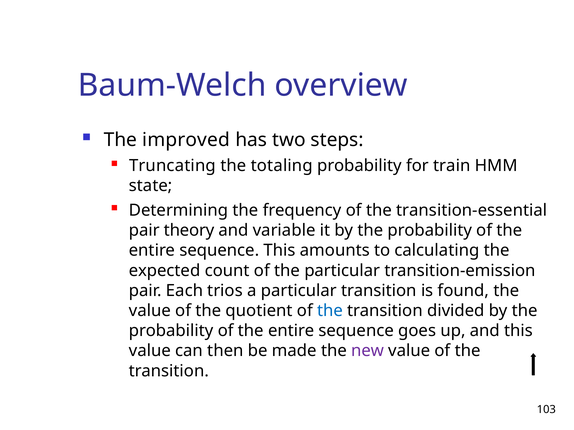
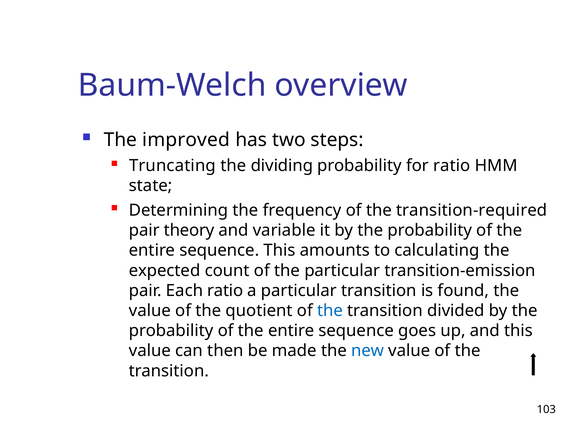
totaling: totaling -> dividing (282, 166)
for train: train -> ratio (452, 166)
transition-essential: transition-essential -> transition-required (472, 211)
Each trios: trios -> ratio (225, 291)
new colour: purple -> blue (368, 351)
